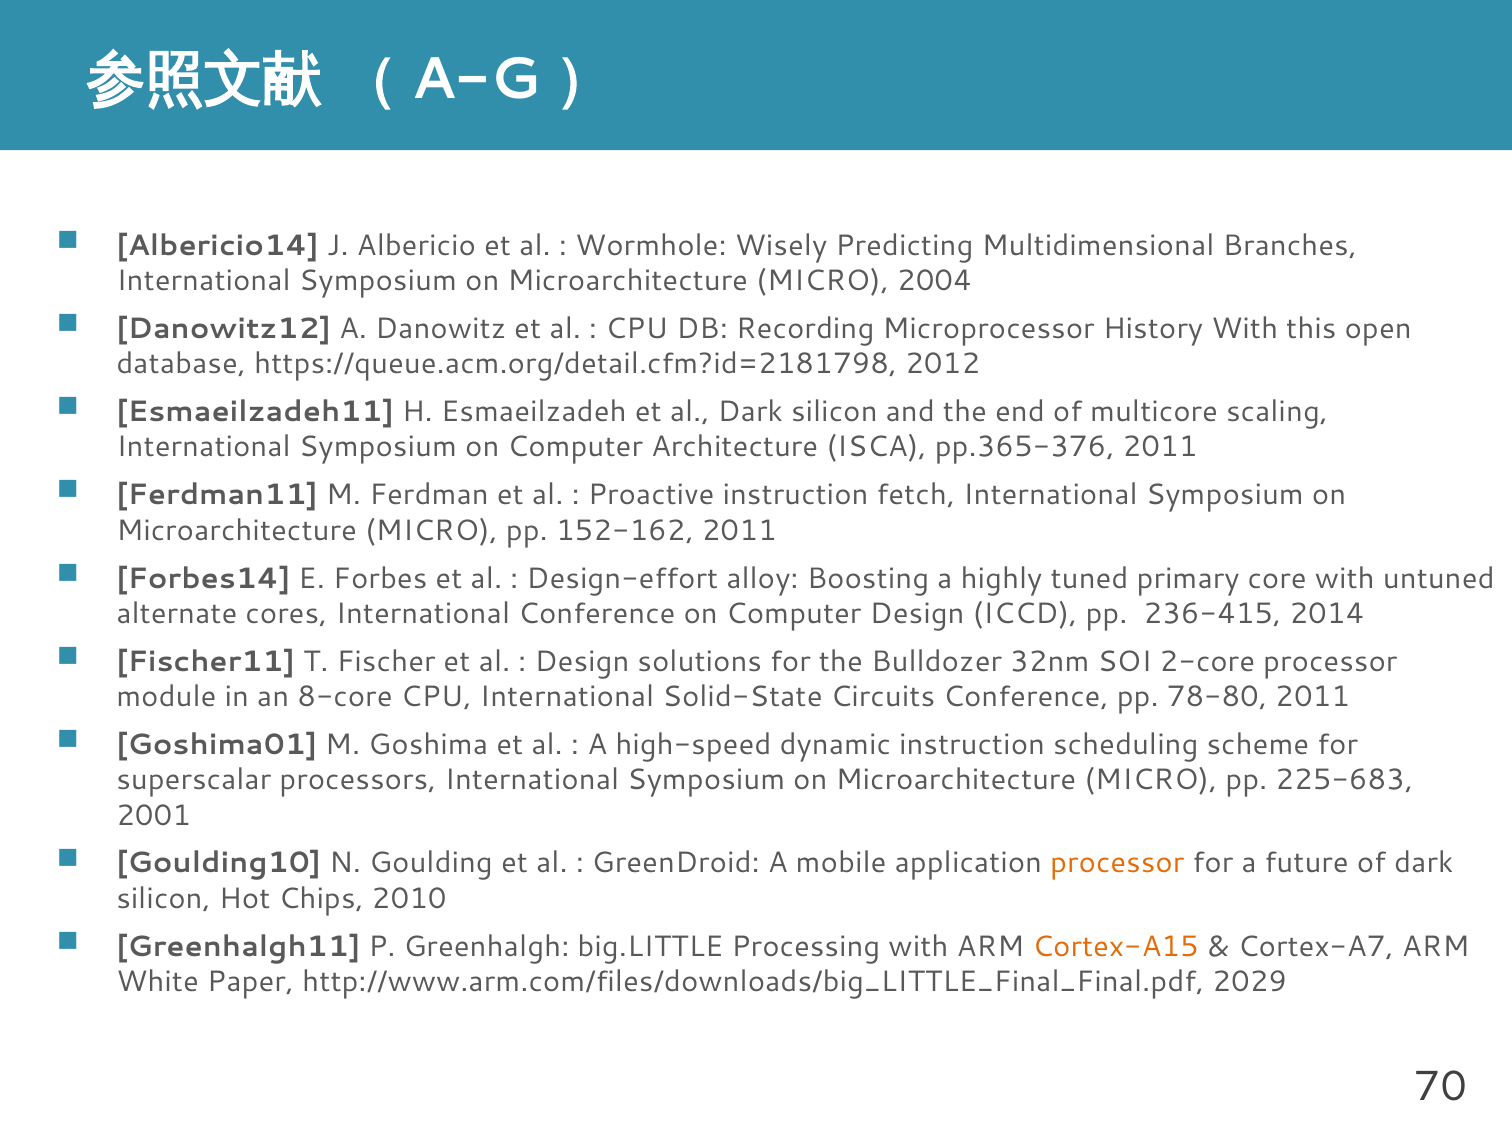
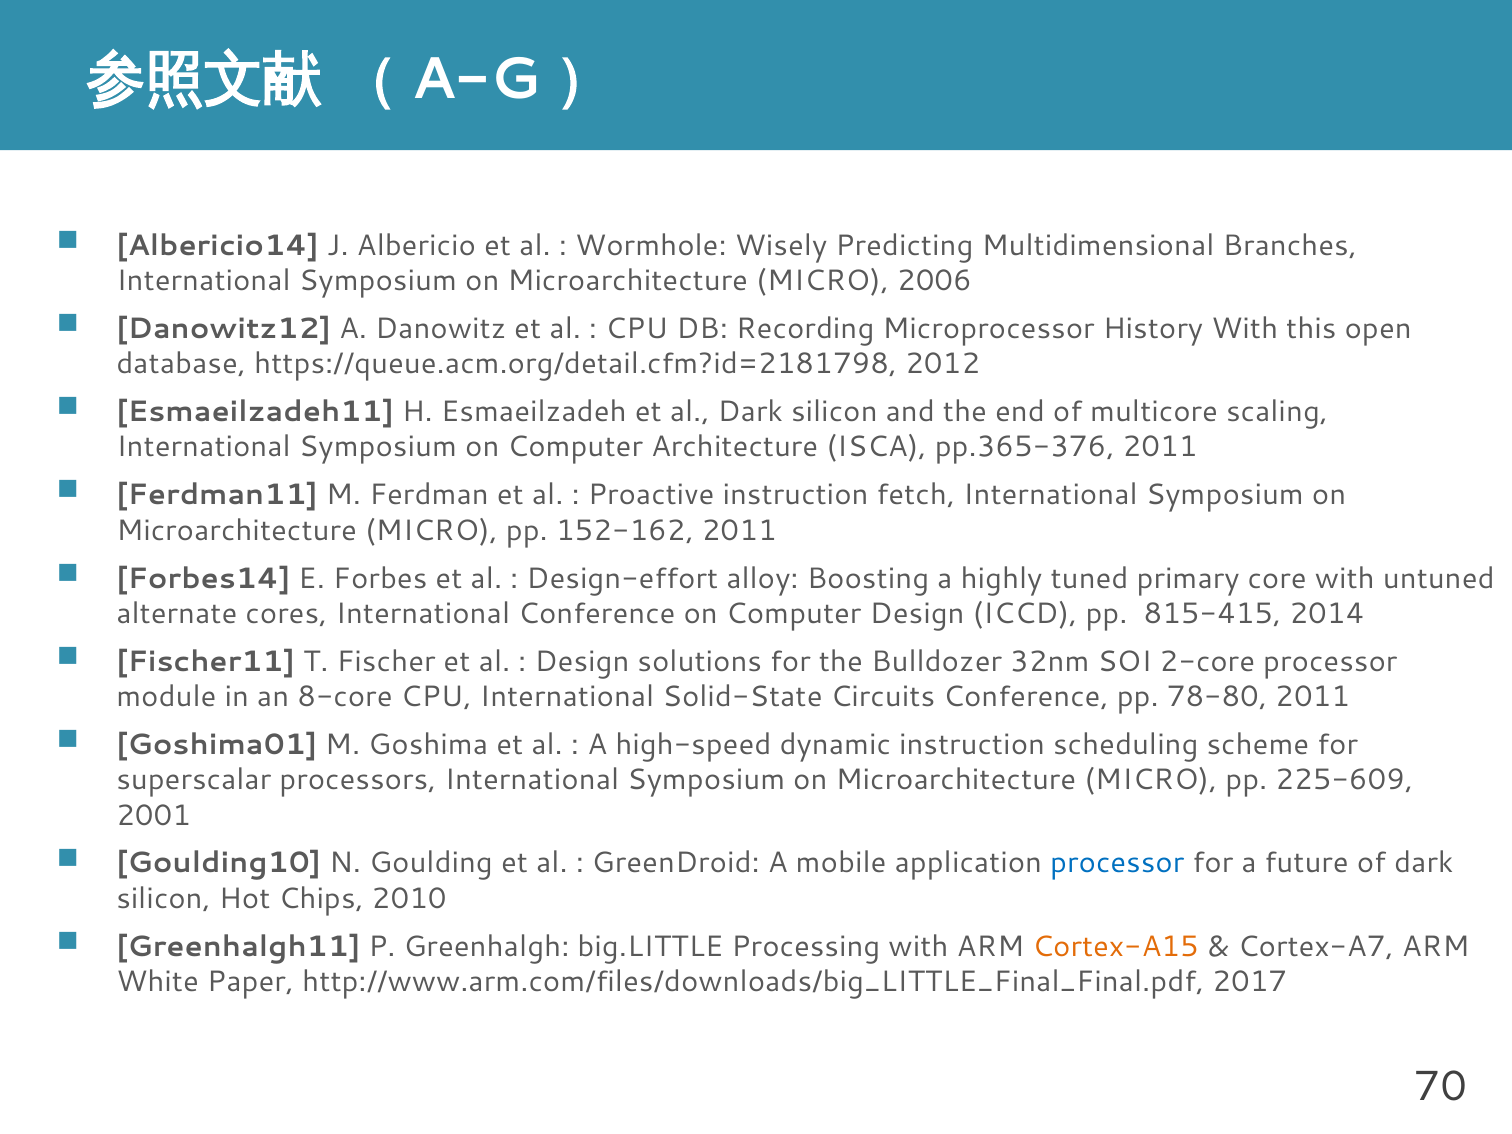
2004: 2004 -> 2006 (934, 281)
236-415: 236-415 -> 815-415 (1212, 614)
225-683: 225-683 -> 225-609 (1344, 780)
processor colour: orange -> blue (1117, 863)
2029: 2029 -> 2017 (1250, 982)
